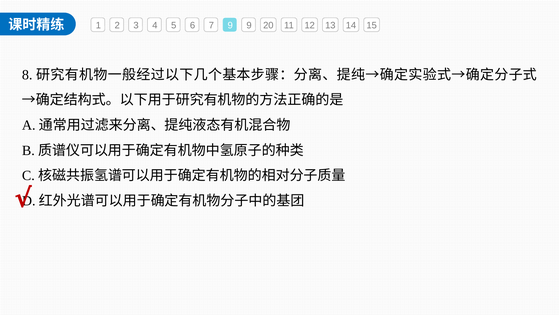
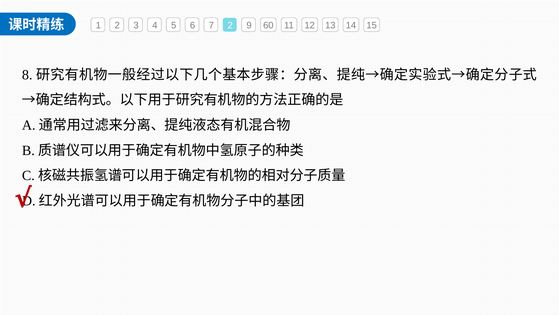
7 9: 9 -> 2 (230, 25)
20: 20 -> 60 (268, 25)
